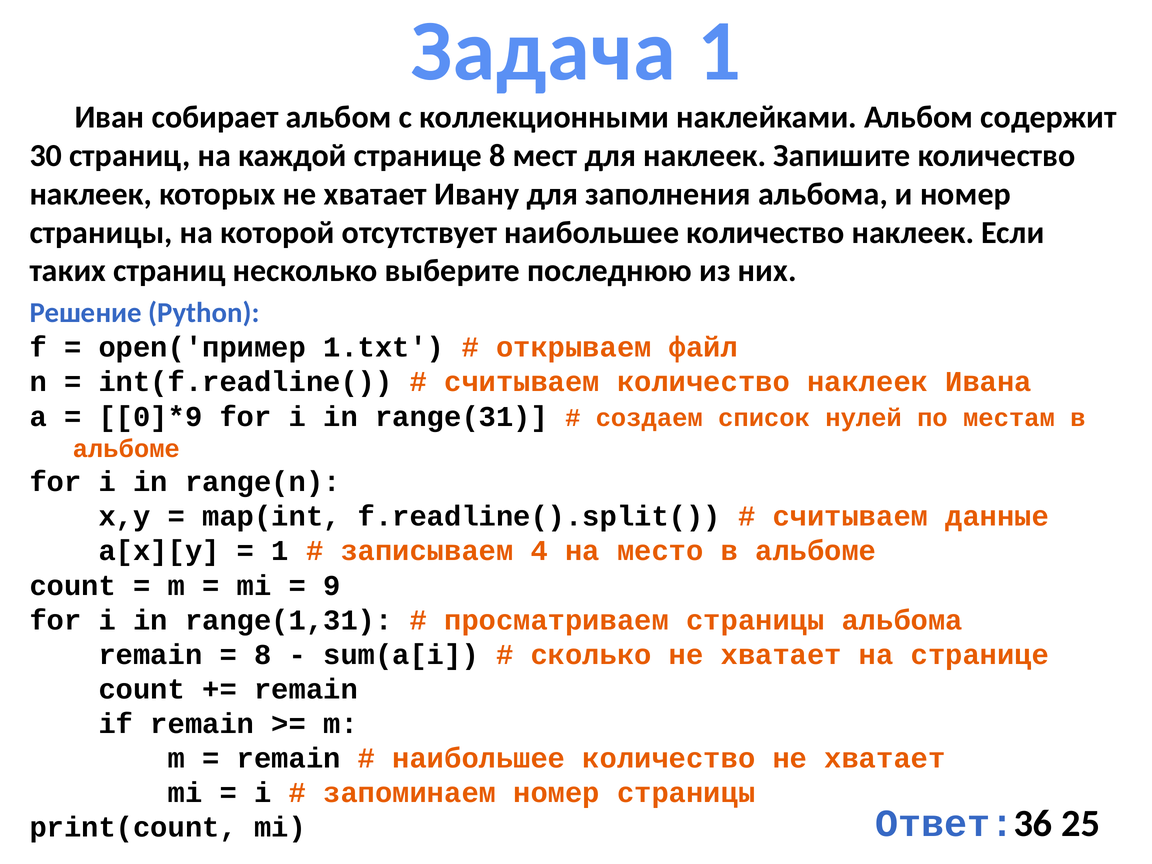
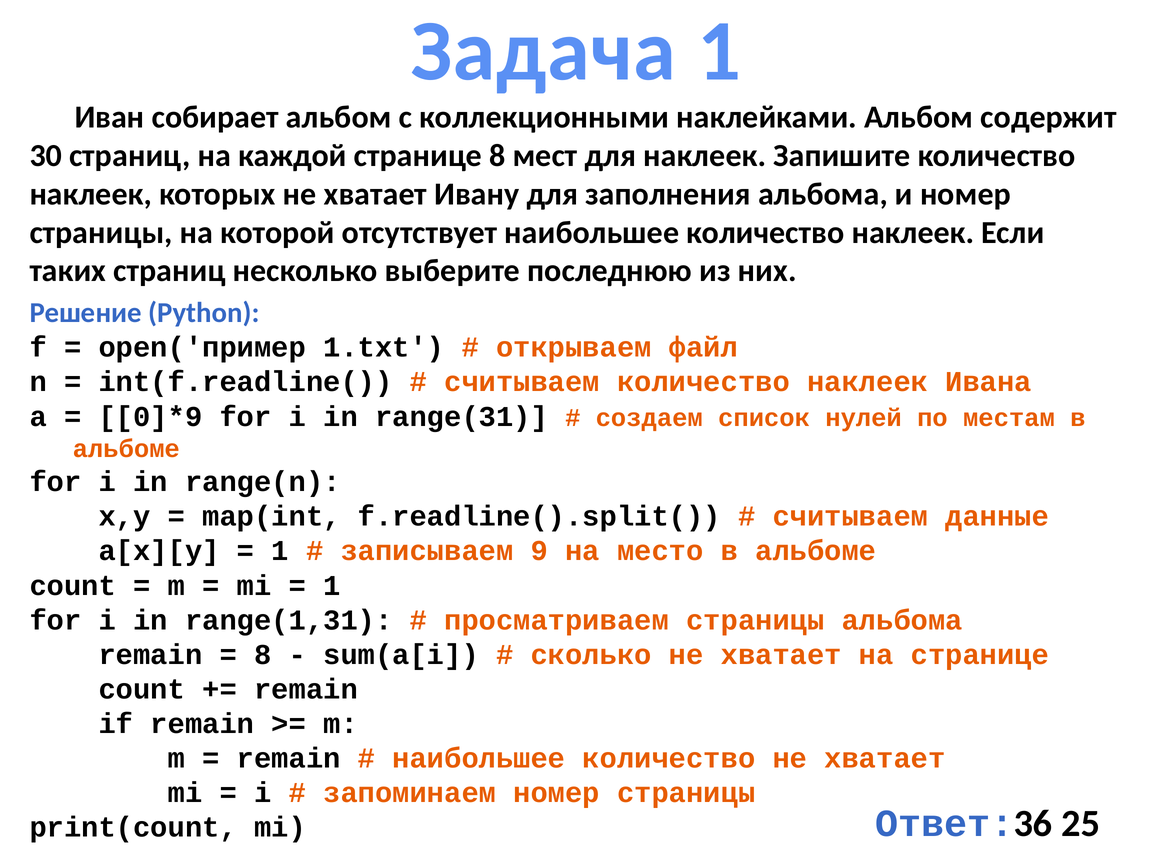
4: 4 -> 9 (539, 551)
9: 9 -> 1 (332, 585)
